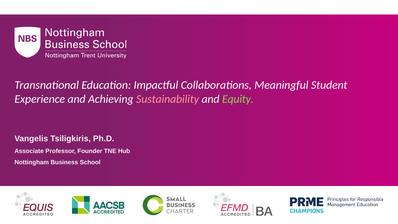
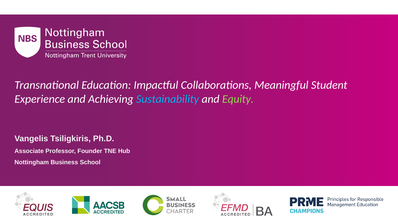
Sustainability colour: pink -> light blue (168, 99)
